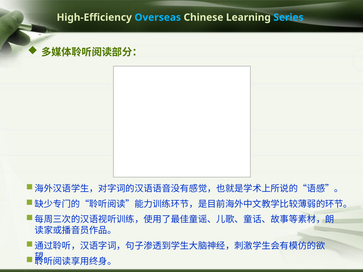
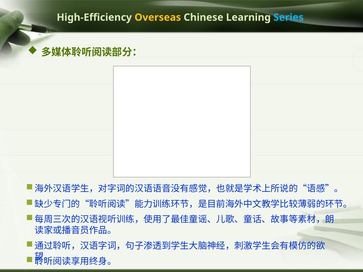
Overseas colour: light blue -> yellow (158, 17)
